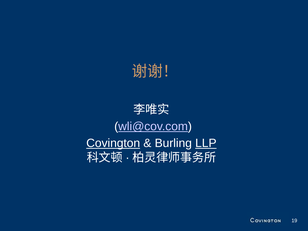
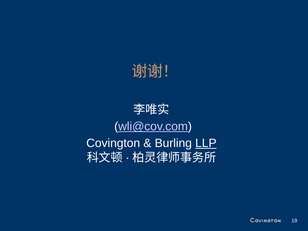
Covington underline: present -> none (113, 143)
